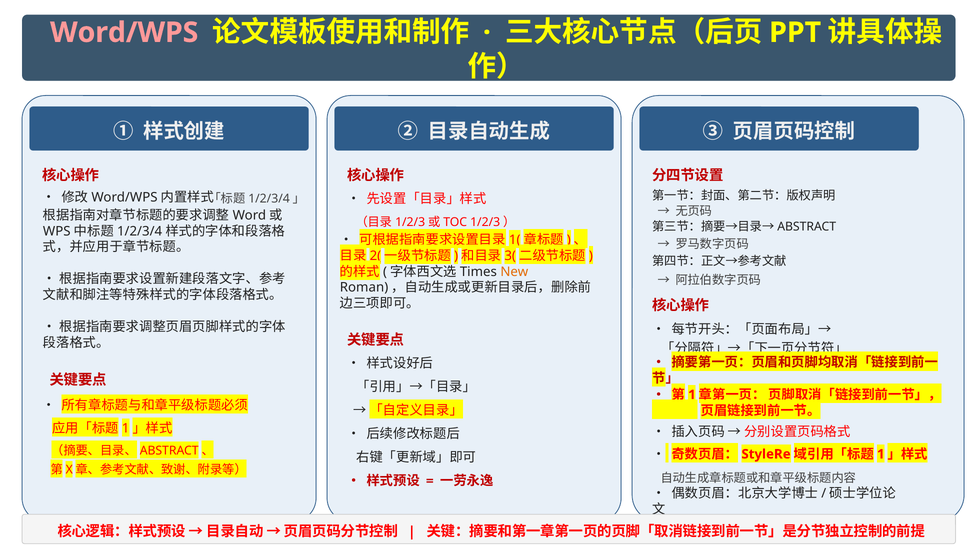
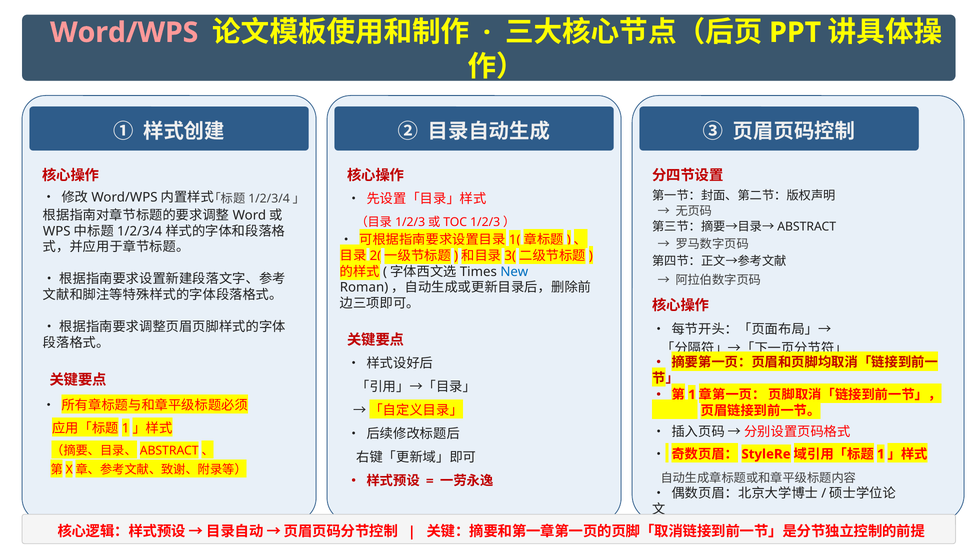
New colour: orange -> blue (514, 272)
